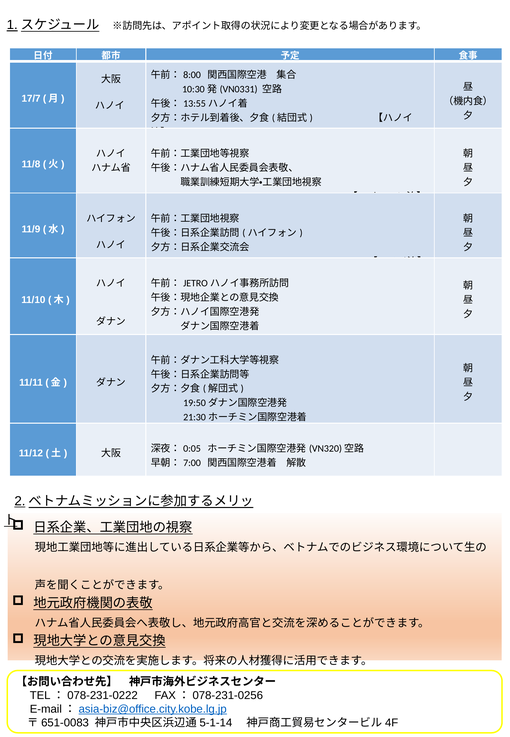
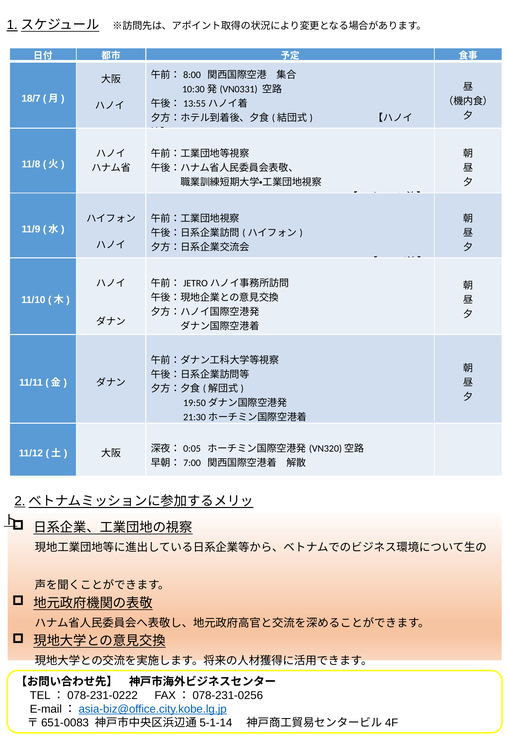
17/7: 17/7 -> 18/7 (31, 98)
